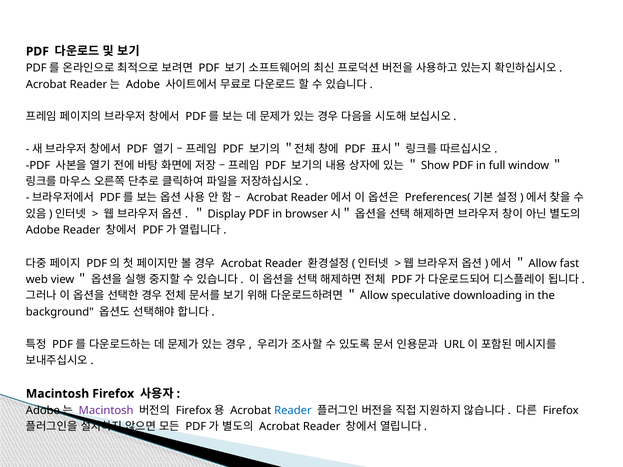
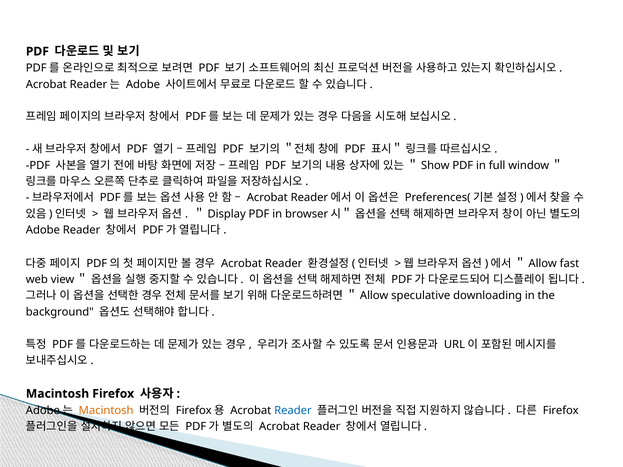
Macintosh colour: purple -> orange (106, 411)
